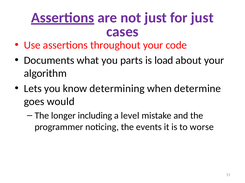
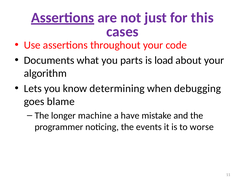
for just: just -> this (202, 18)
determine: determine -> debugging (198, 89)
would: would -> blame (61, 102)
including: including -> machine (95, 116)
level: level -> have (130, 116)
